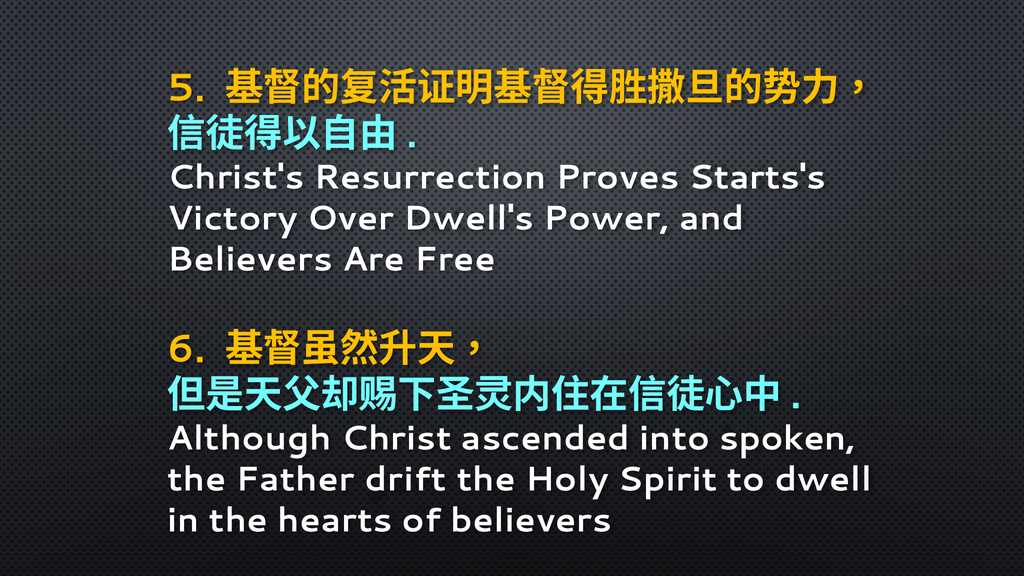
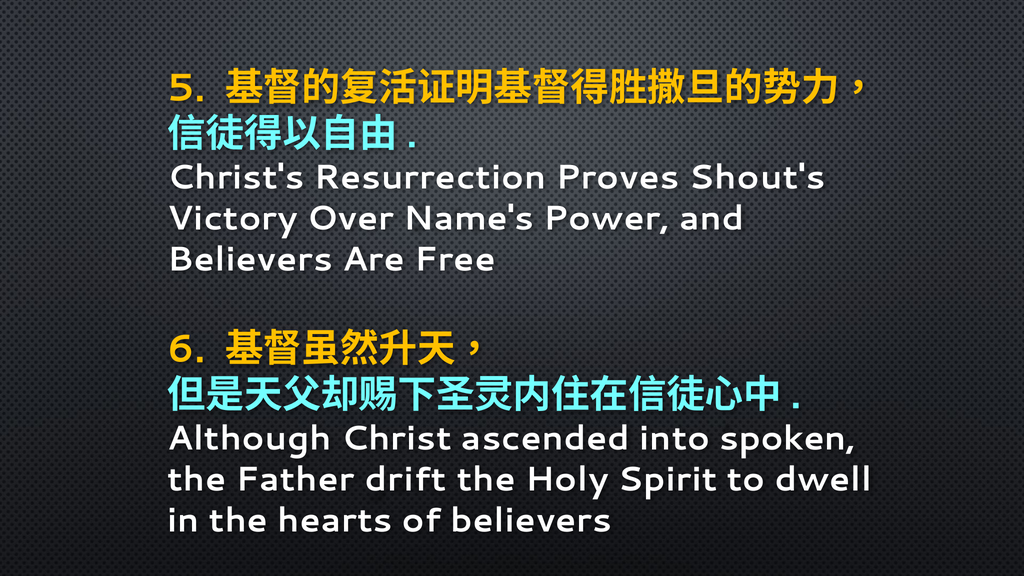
Starts's: Starts's -> Shout's (757, 177)
Dwell's: Dwell's -> Name's (469, 218)
